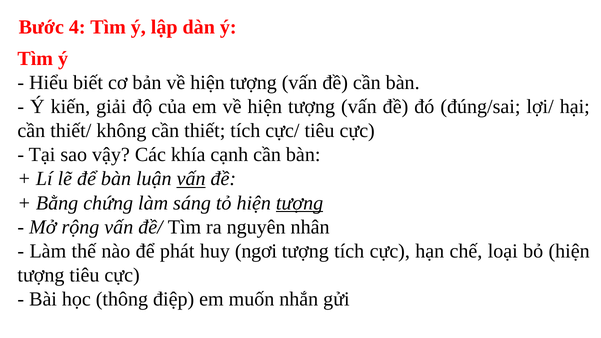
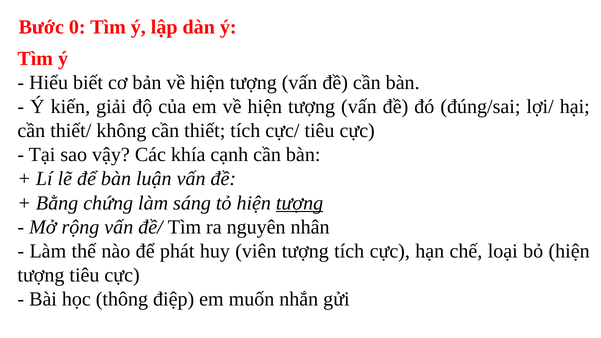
4: 4 -> 0 (77, 27)
vấn underline: present -> none (191, 179)
ngơi: ngơi -> viên (256, 251)
